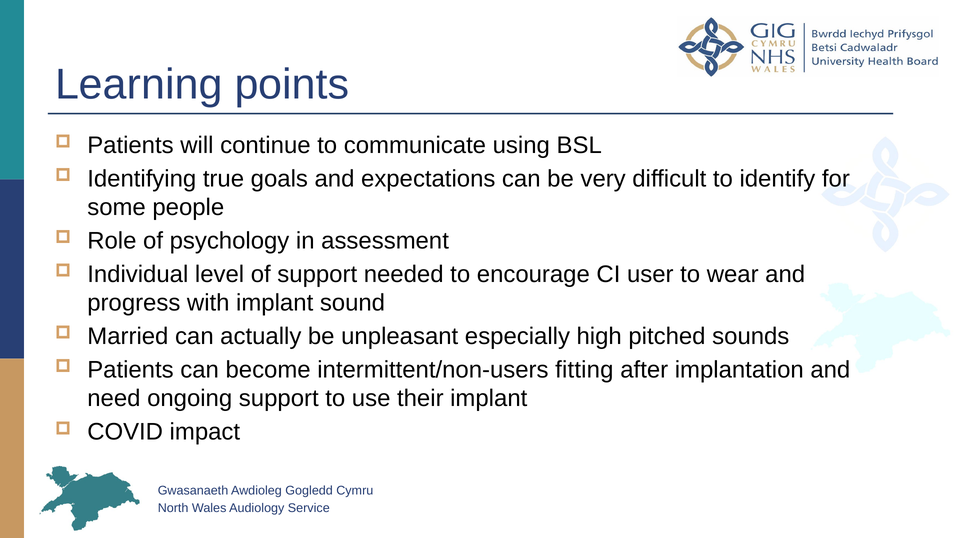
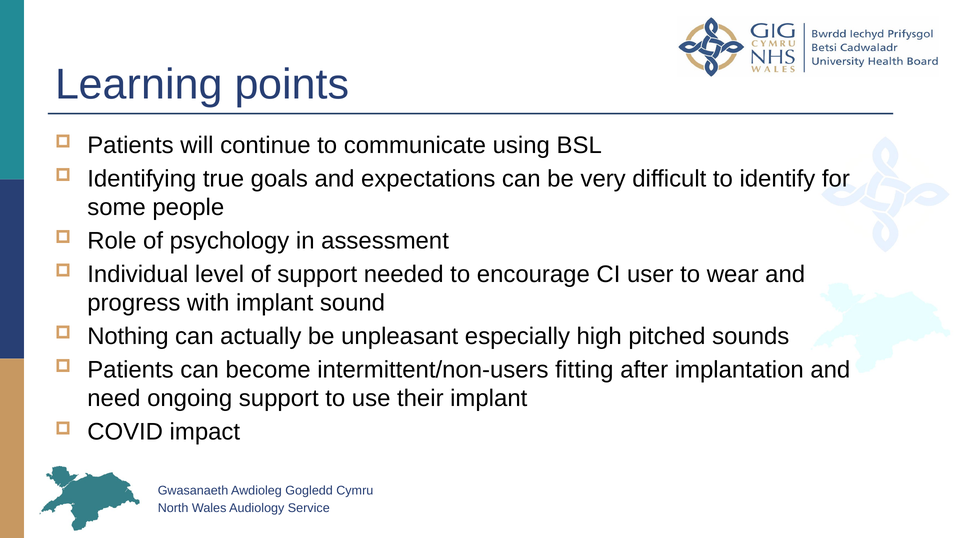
Married: Married -> Nothing (128, 337)
